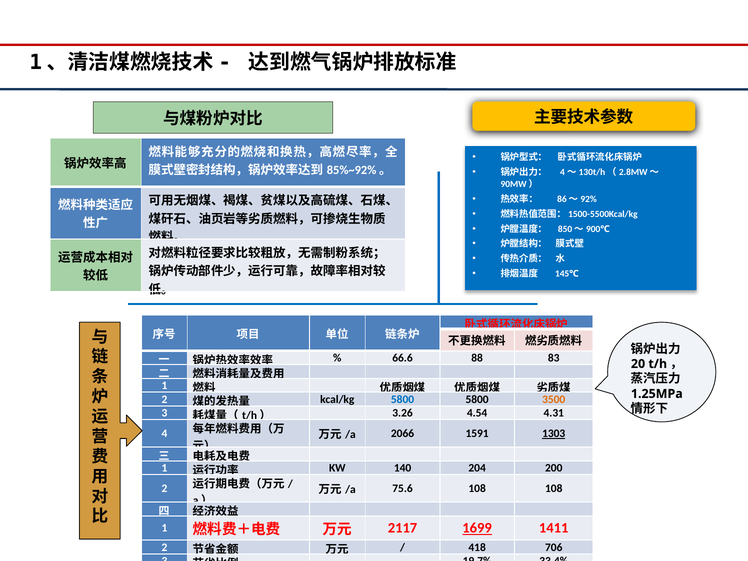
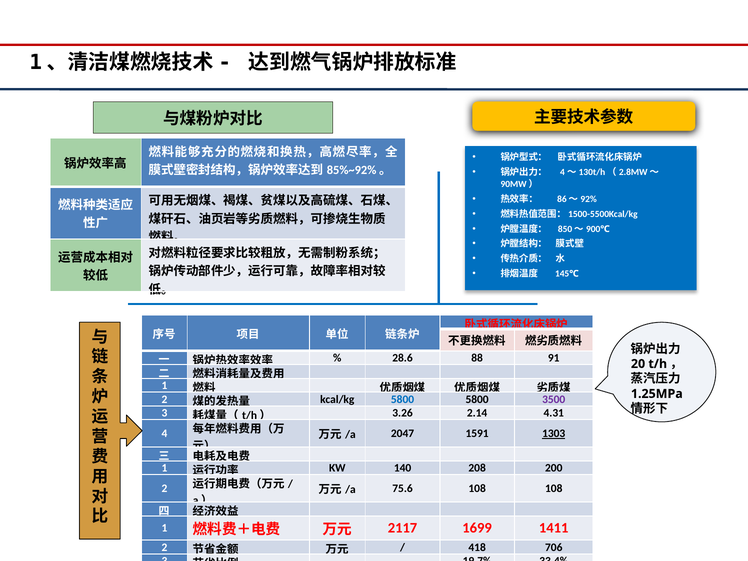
66.6: 66.6 -> 28.6 (402, 358)
83: 83 -> 91 (554, 358)
3500 colour: orange -> purple (554, 399)
4.54: 4.54 -> 2.14 (477, 413)
2066: 2066 -> 2047 (403, 434)
204: 204 -> 208 (477, 468)
1699 underline: present -> none (477, 528)
